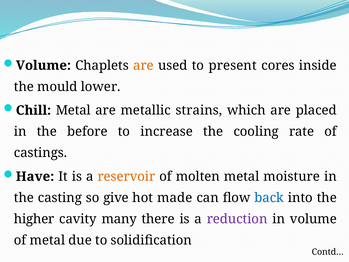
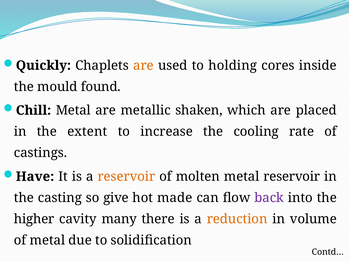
Volume: Volume -> Quickly (43, 65)
present: present -> holding (233, 65)
lower: lower -> found (101, 87)
strains: strains -> shaken (199, 110)
before: before -> extent (87, 132)
metal moisture: moisture -> reservoir (292, 176)
back colour: blue -> purple (269, 198)
reduction colour: purple -> orange (237, 219)
